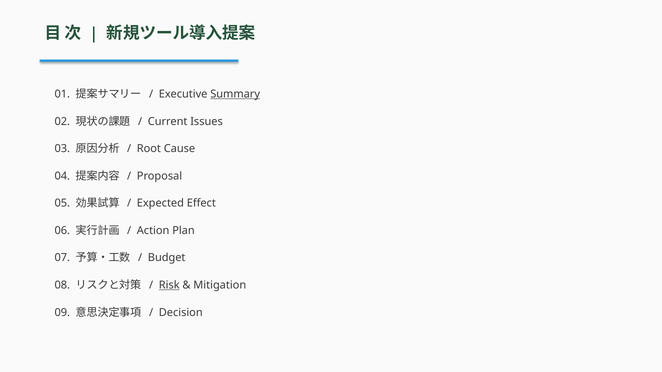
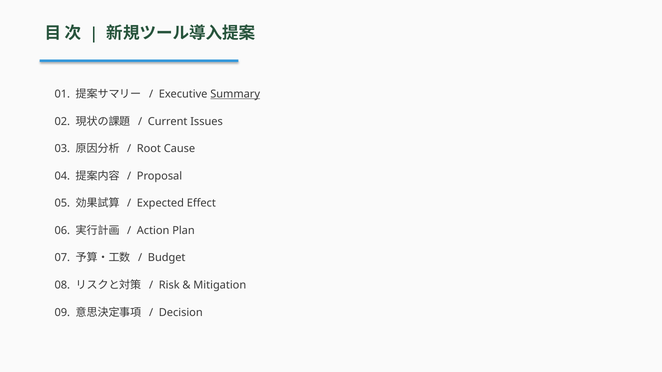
Risk underline: present -> none (169, 285)
